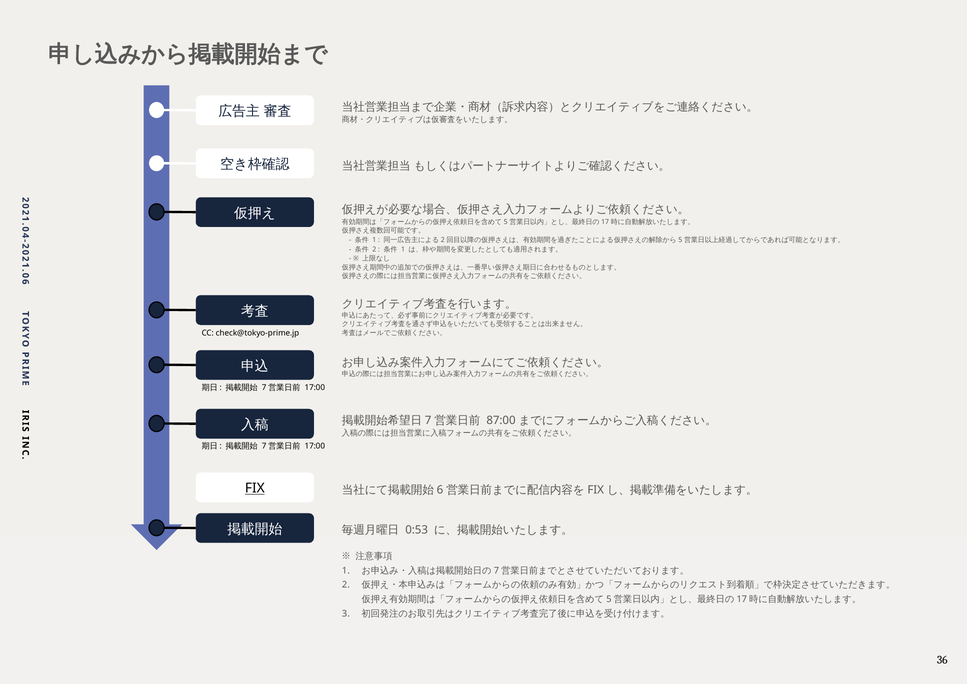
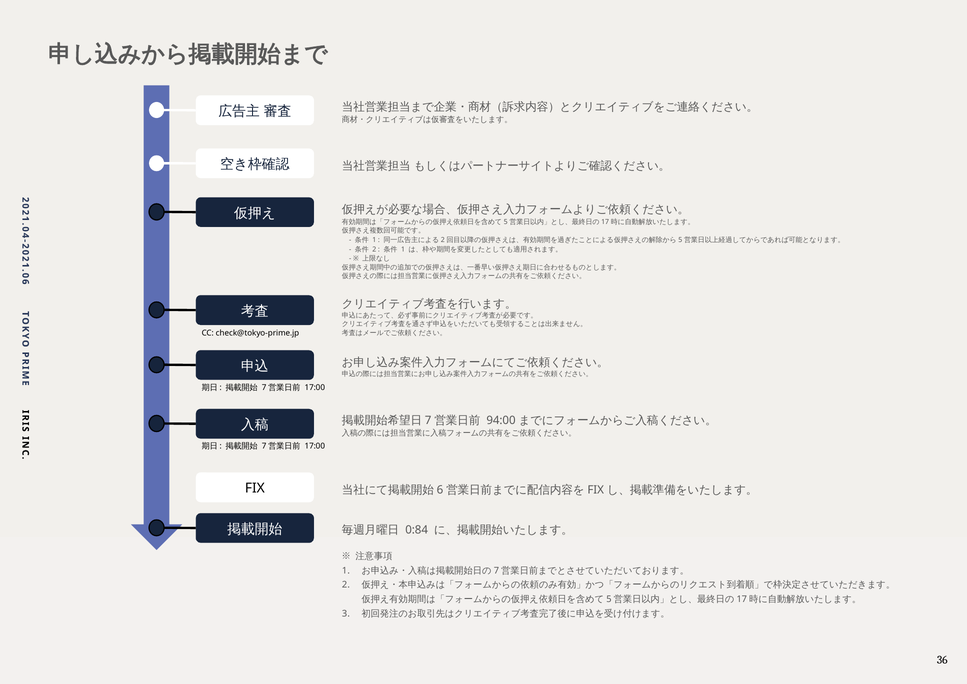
87:00: 87:00 -> 94:00 (501, 421)
FIX underline: present -> none (255, 488)
0:53: 0:53 -> 0:84 (417, 530)
